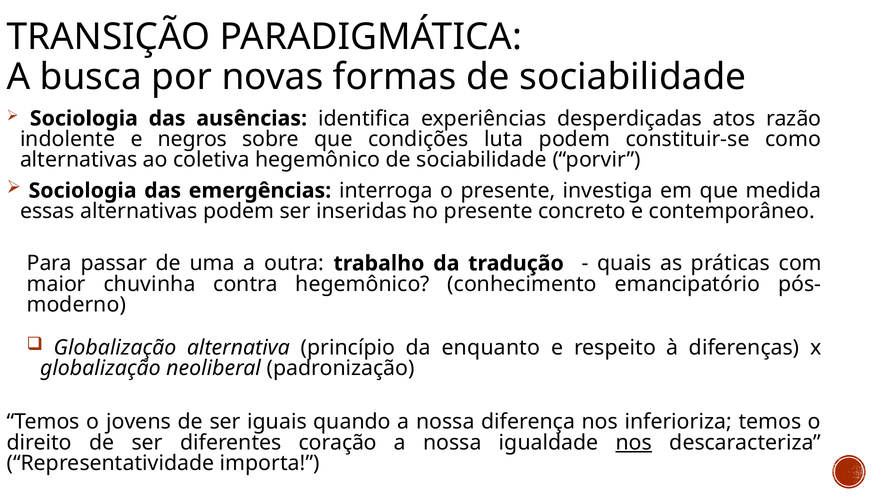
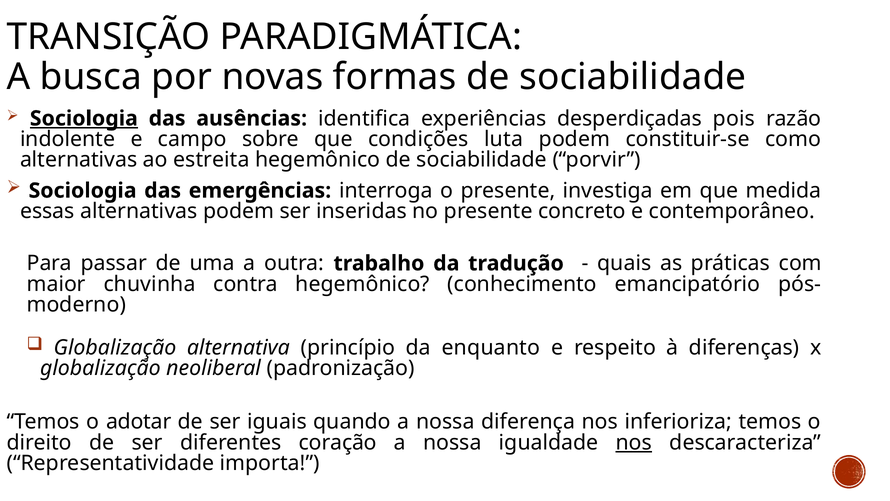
Sociologia underline: none -> present (84, 118)
atos: atos -> pois (734, 118)
negros: negros -> campo (192, 139)
coletiva: coletiva -> estreita (211, 160)
jovens: jovens -> adotar (139, 422)
